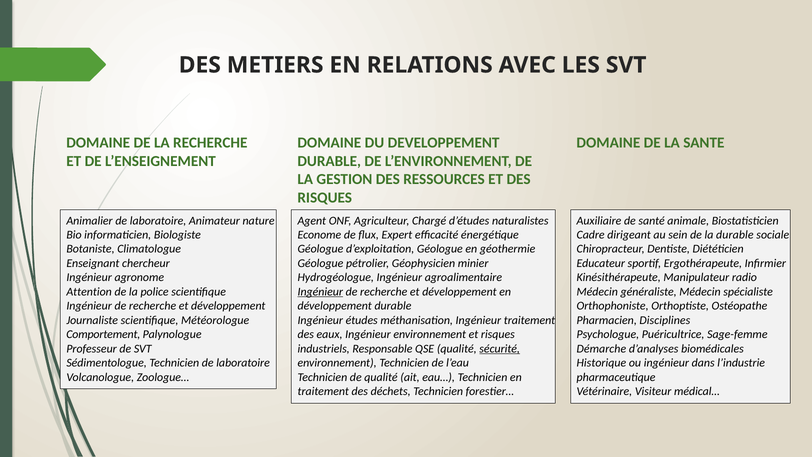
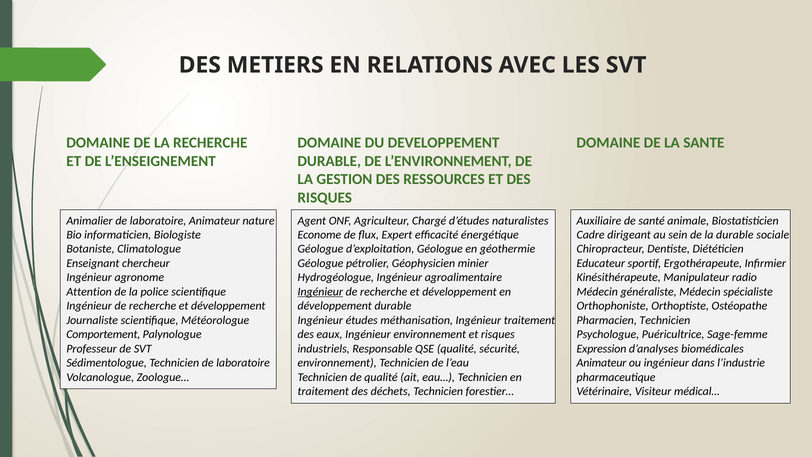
Pharmacien Disciplines: Disciplines -> Technicien (665, 320)
sécurité underline: present -> none (500, 348)
Démarche: Démarche -> Expression (601, 348)
Historique: Historique -> Animateur (601, 363)
